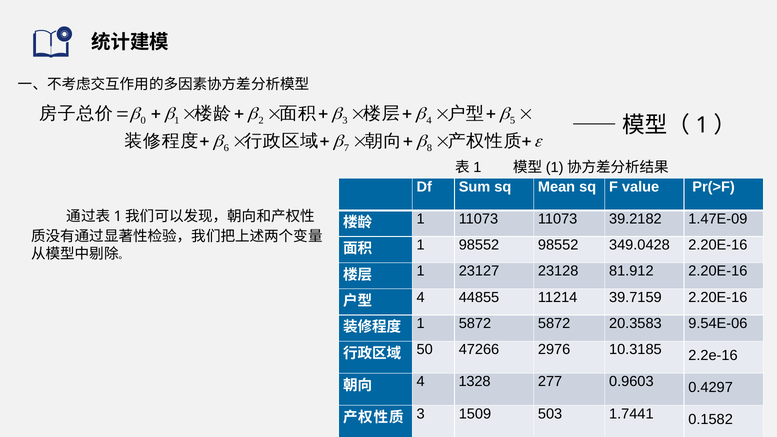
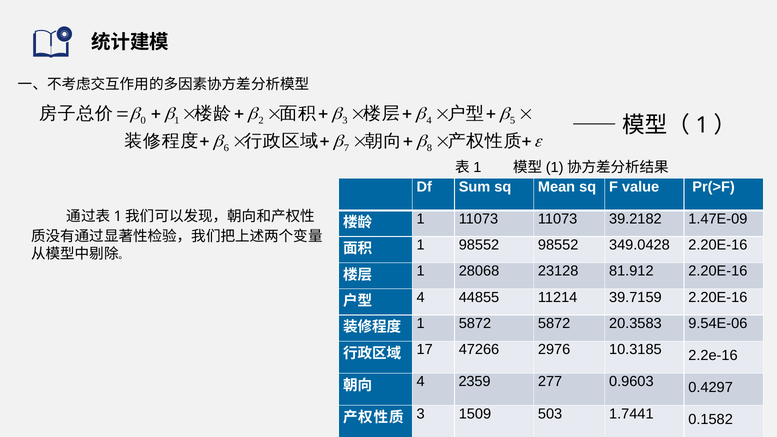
23127: 23127 -> 28068 (479, 271)
50: 50 -> 17 (425, 350)
1328: 1328 -> 2359 (475, 382)
